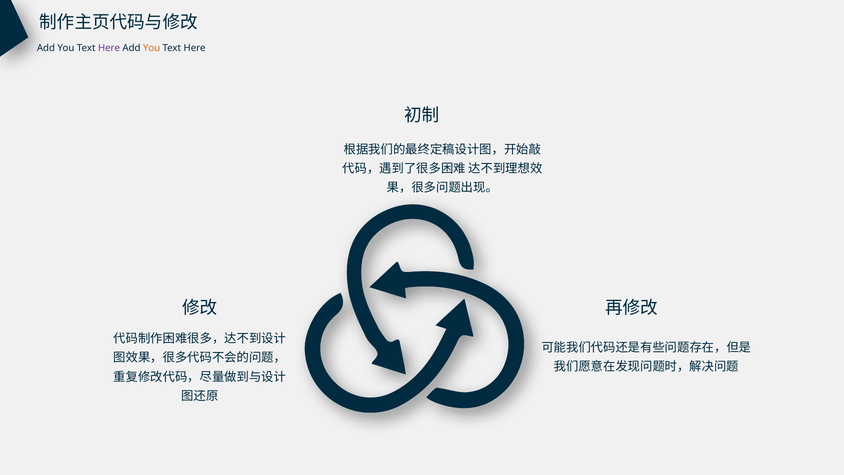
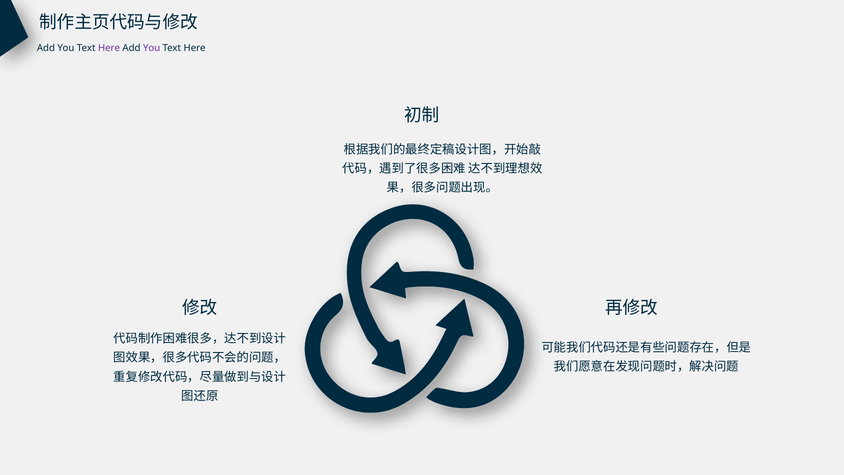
You colour: orange -> purple (152, 48)
